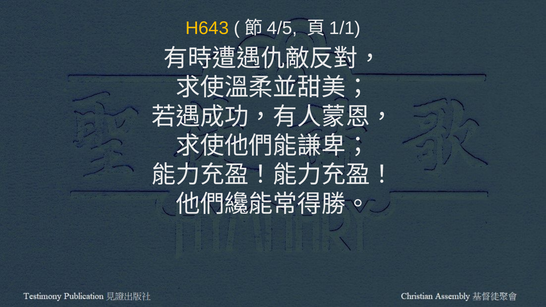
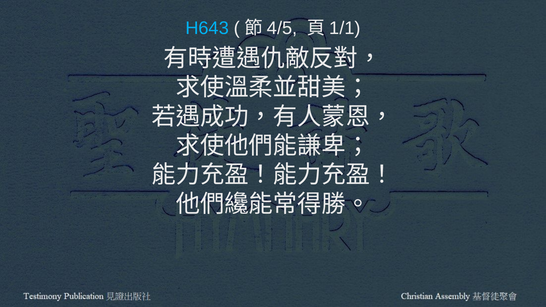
H643 colour: yellow -> light blue (207, 28)
